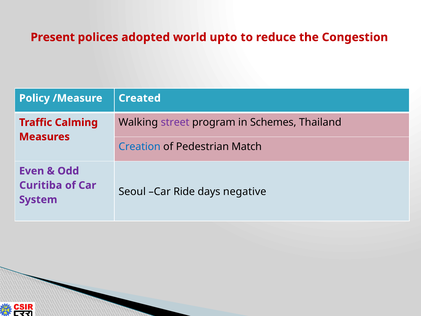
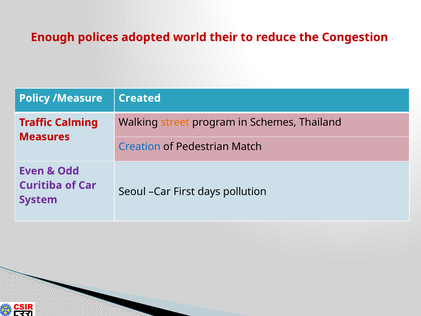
Present: Present -> Enough (53, 37)
upto: upto -> their (224, 37)
street colour: purple -> orange (175, 122)
Ride: Ride -> First (184, 191)
negative: negative -> pollution (245, 191)
